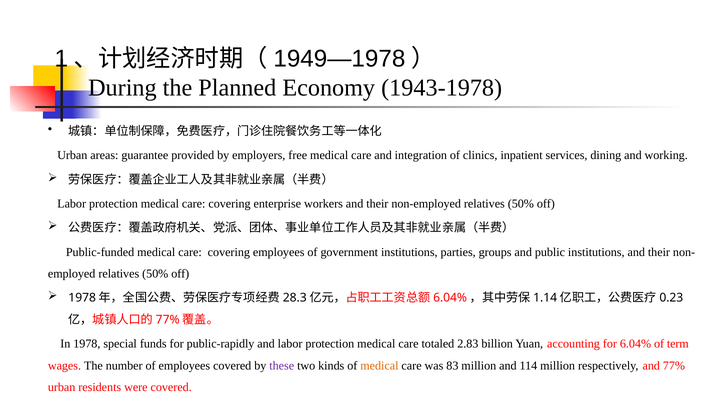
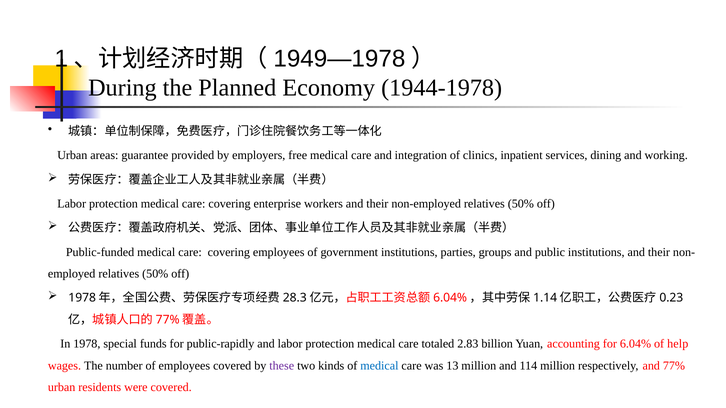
1943-1978: 1943-1978 -> 1944-1978 (442, 88)
term: term -> help (678, 344)
medical colour: orange -> blue (379, 366)
83: 83 -> 13 (452, 366)
